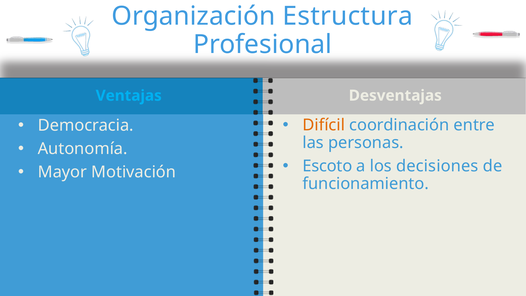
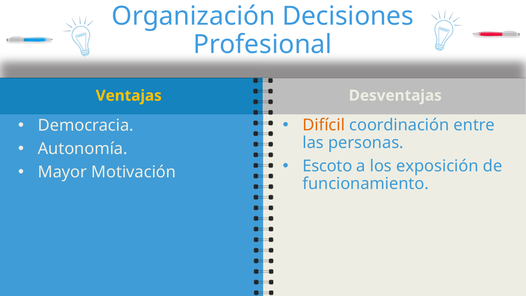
Estructura: Estructura -> Decisiones (348, 16)
Ventajas colour: light blue -> yellow (129, 96)
decisiones: decisiones -> exposición (437, 166)
